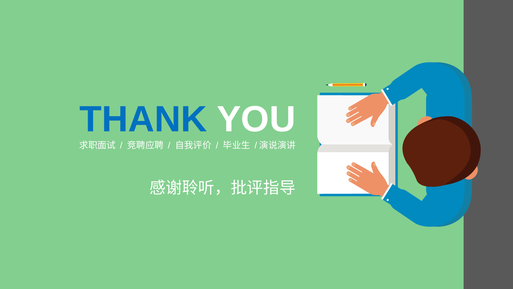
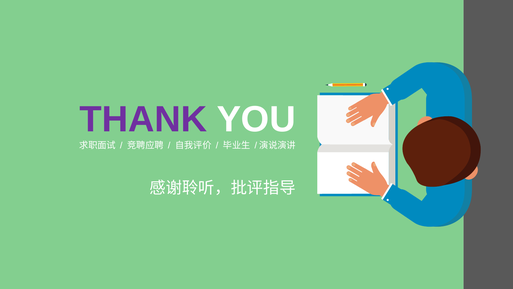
THANK colour: blue -> purple (143, 119)
